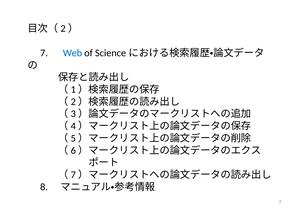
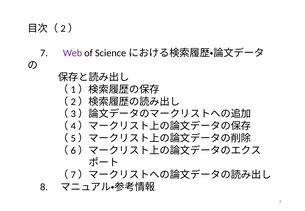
Web colour: blue -> purple (72, 53)
